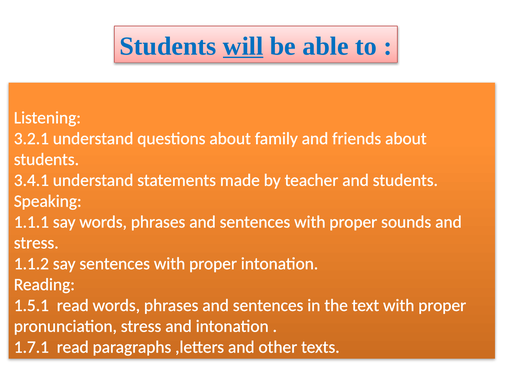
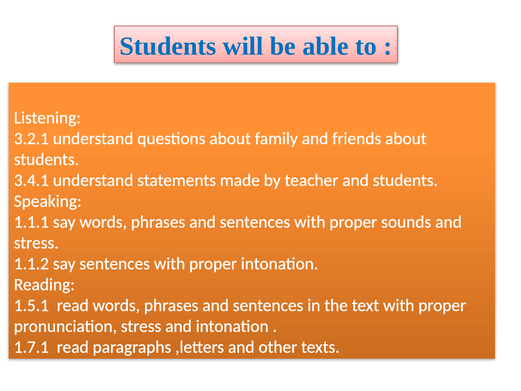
will underline: present -> none (243, 46)
